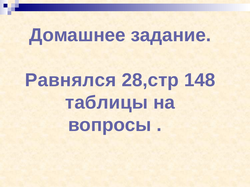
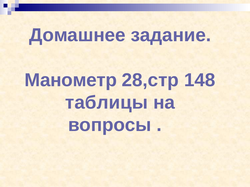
Равнялся: Равнялся -> Манометр (71, 80)
